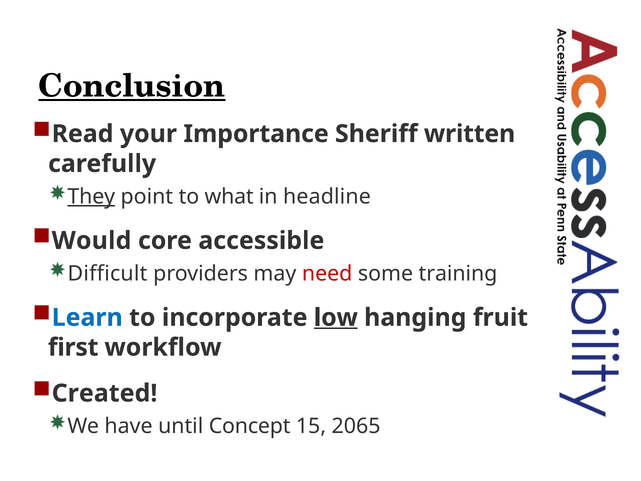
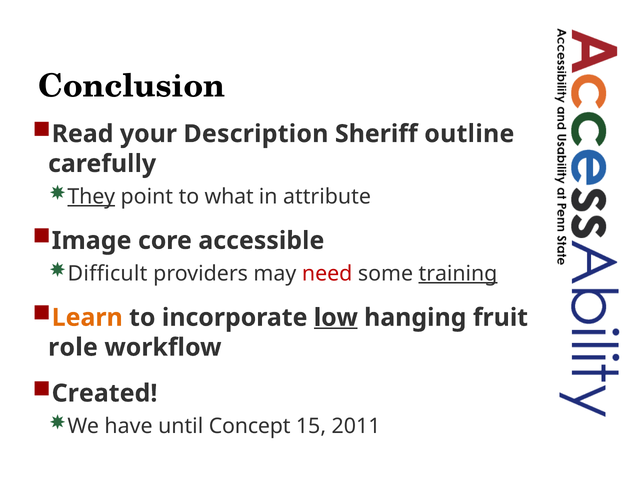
Conclusion underline: present -> none (132, 86)
Importance: Importance -> Description (256, 134)
written: written -> outline (469, 134)
headline: headline -> attribute (327, 197)
Would: Would -> Image (92, 241)
training underline: none -> present (458, 273)
Learn colour: blue -> orange (87, 317)
first: first -> role (73, 347)
2065: 2065 -> 2011 (356, 426)
